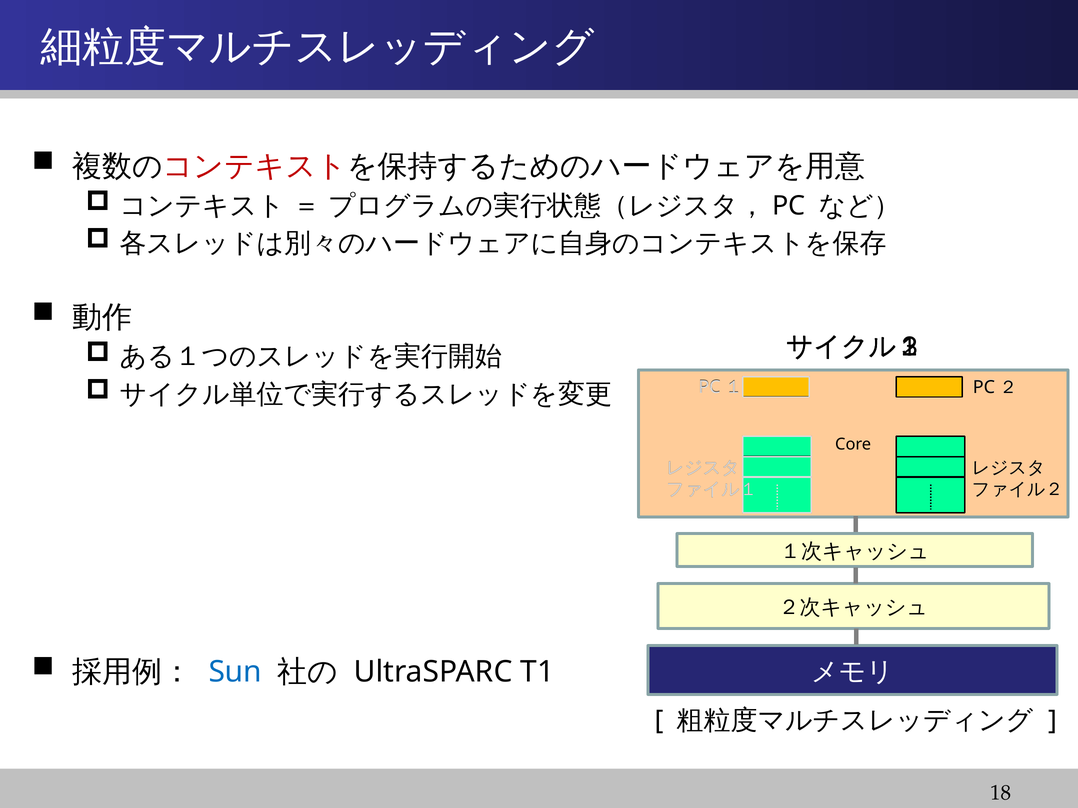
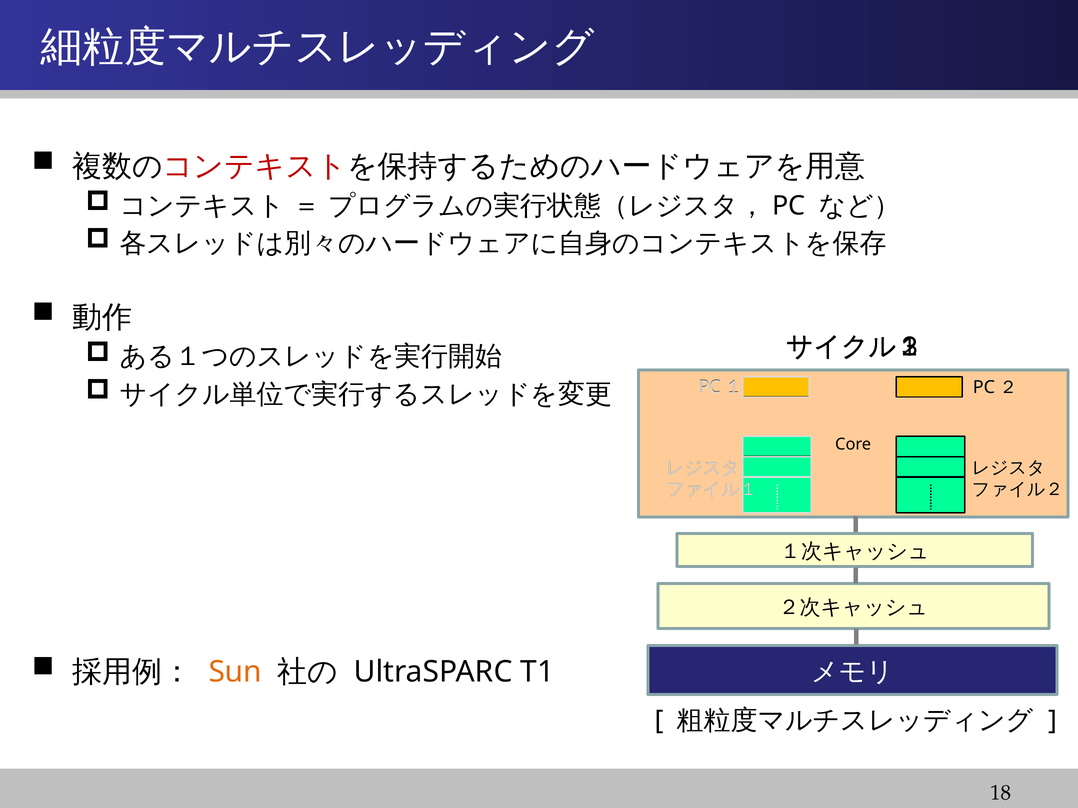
Sun colour: blue -> orange (235, 672)
